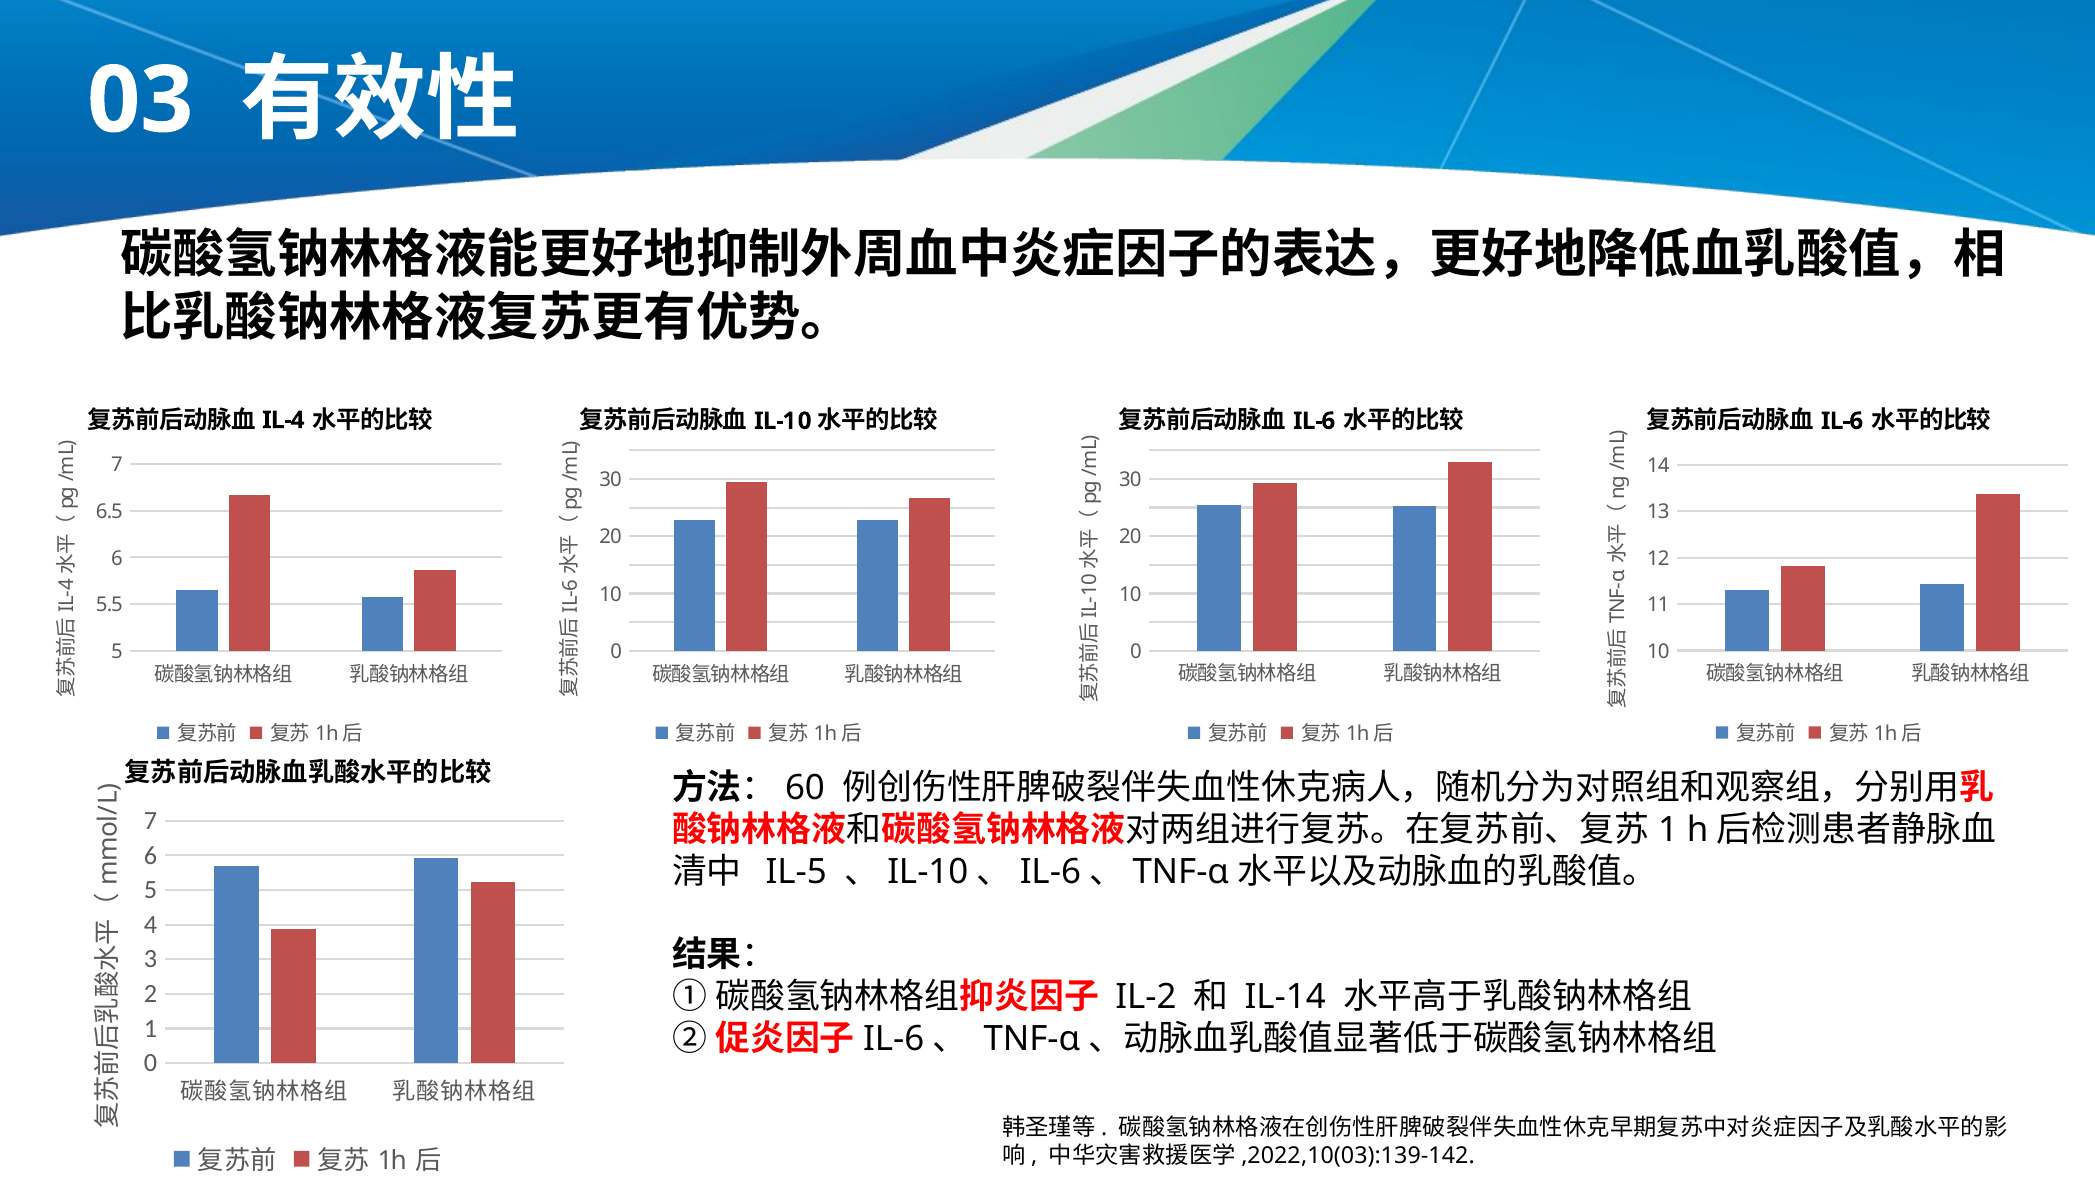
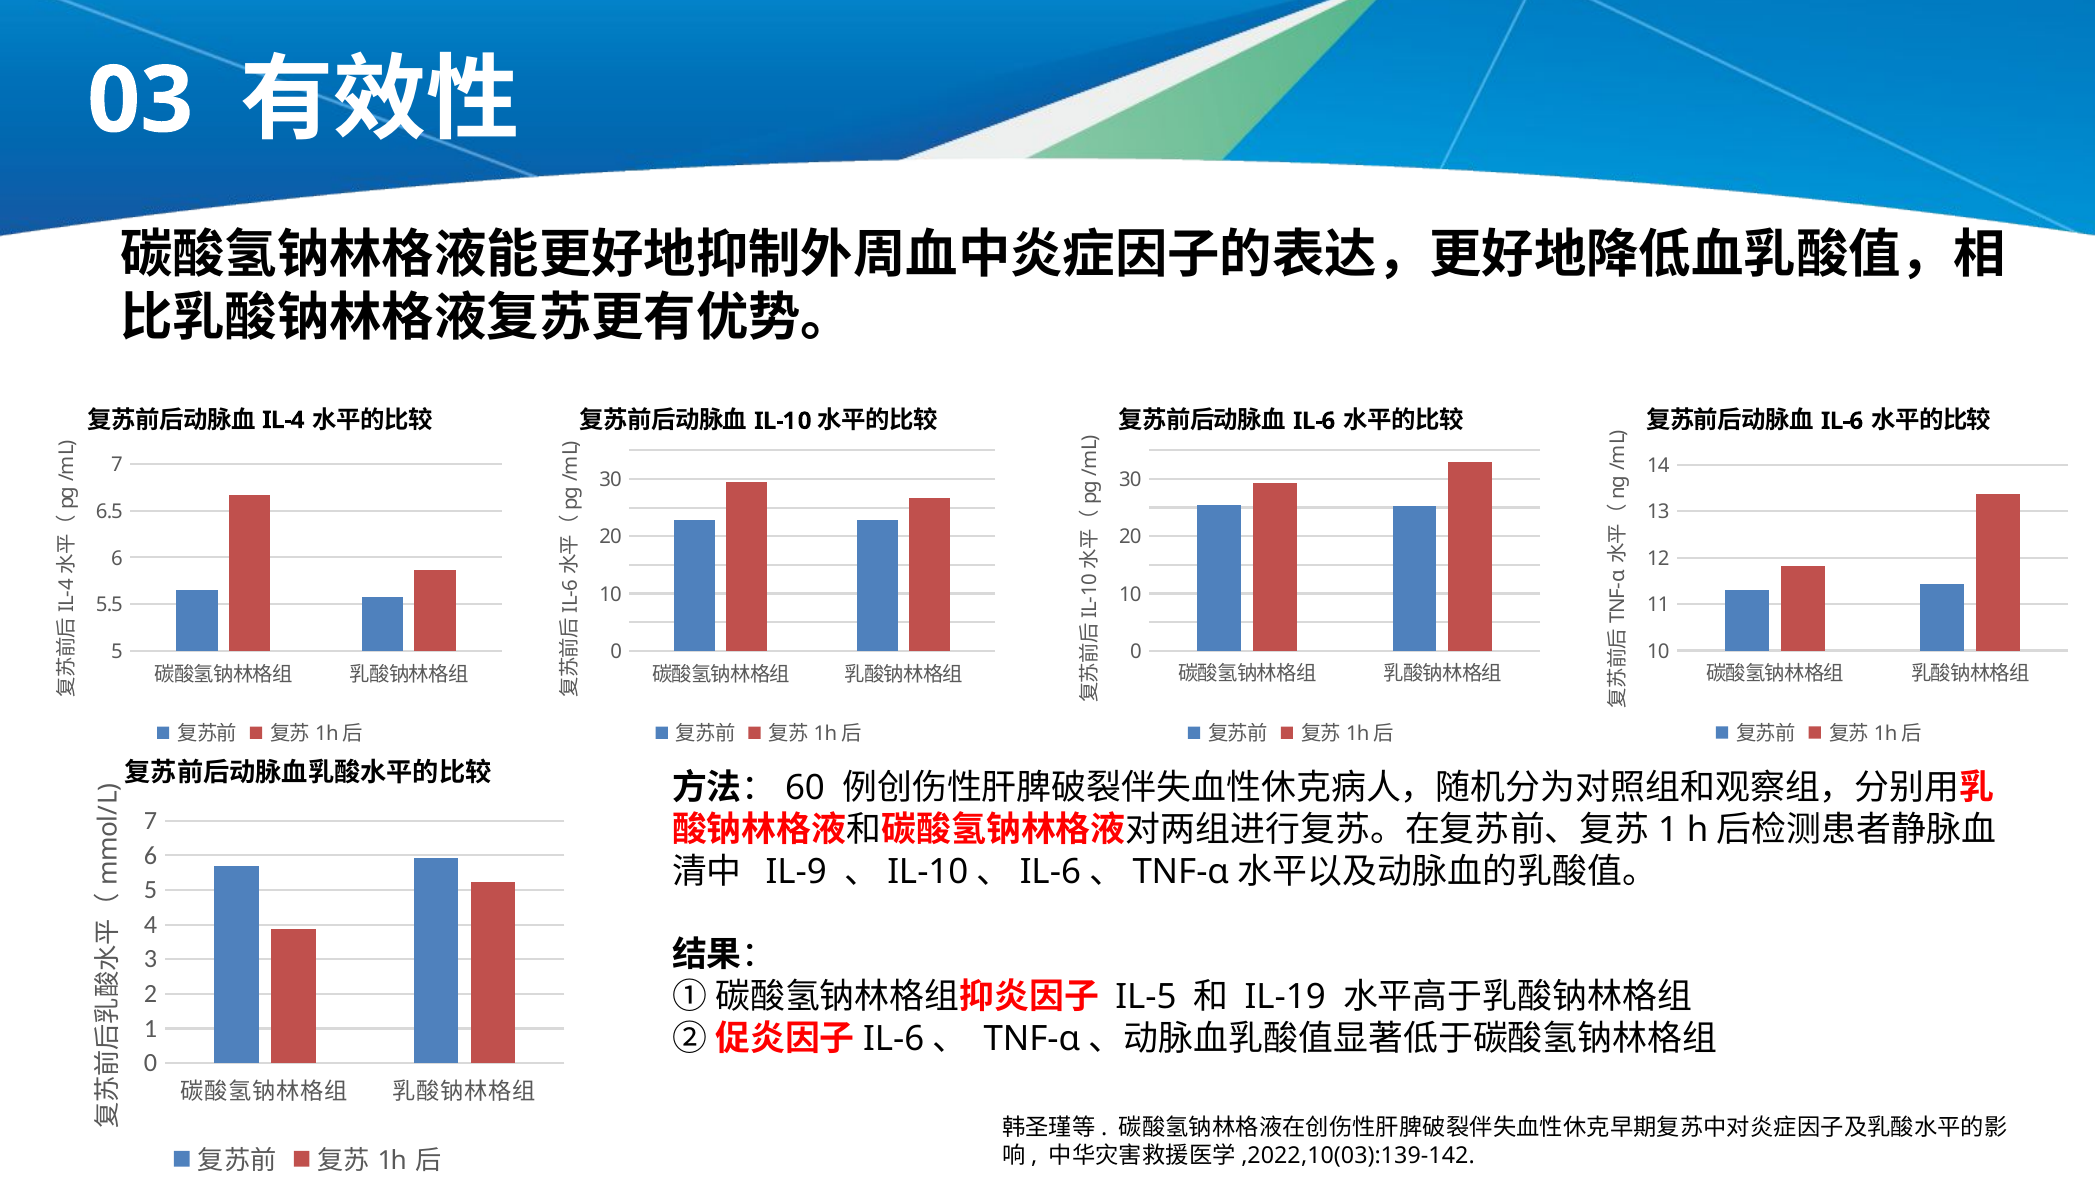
IL-5: IL-5 -> IL-9 (796, 871)
IL-2: IL-2 -> IL-5 (1146, 997)
IL-14: IL-14 -> IL-19 (1285, 997)
